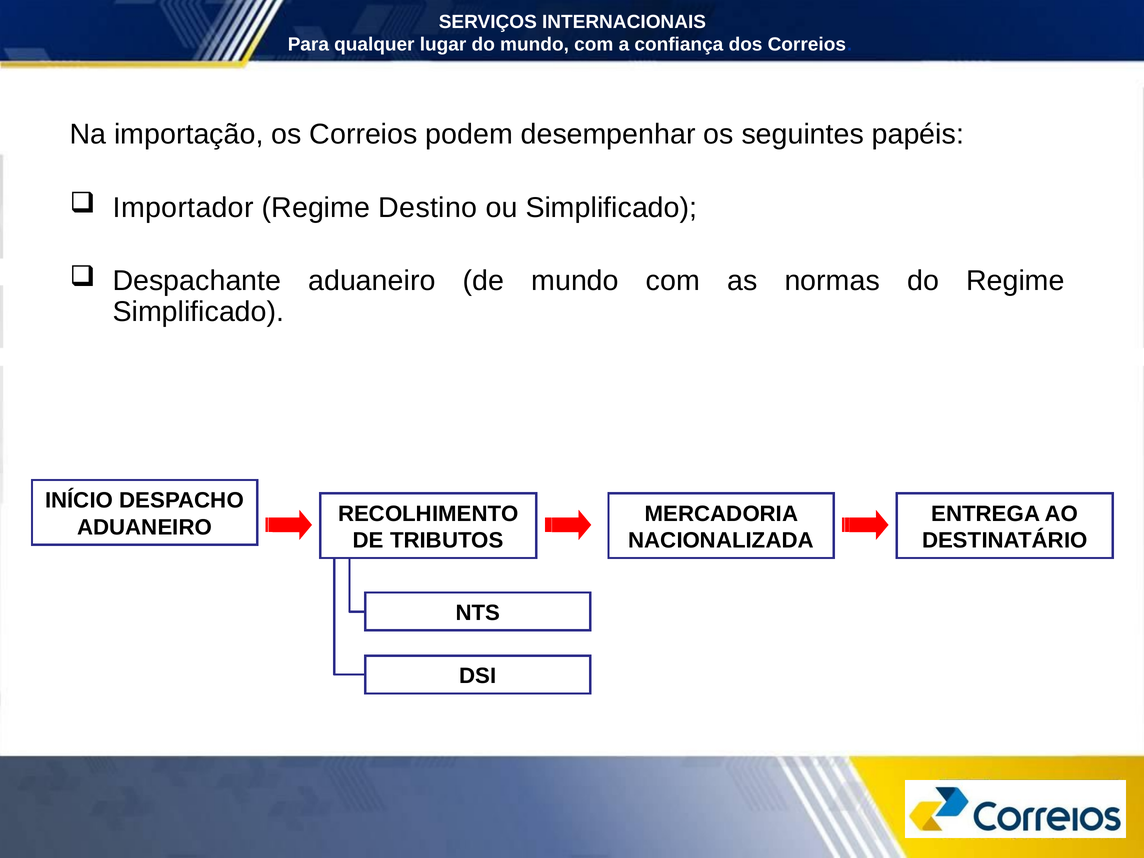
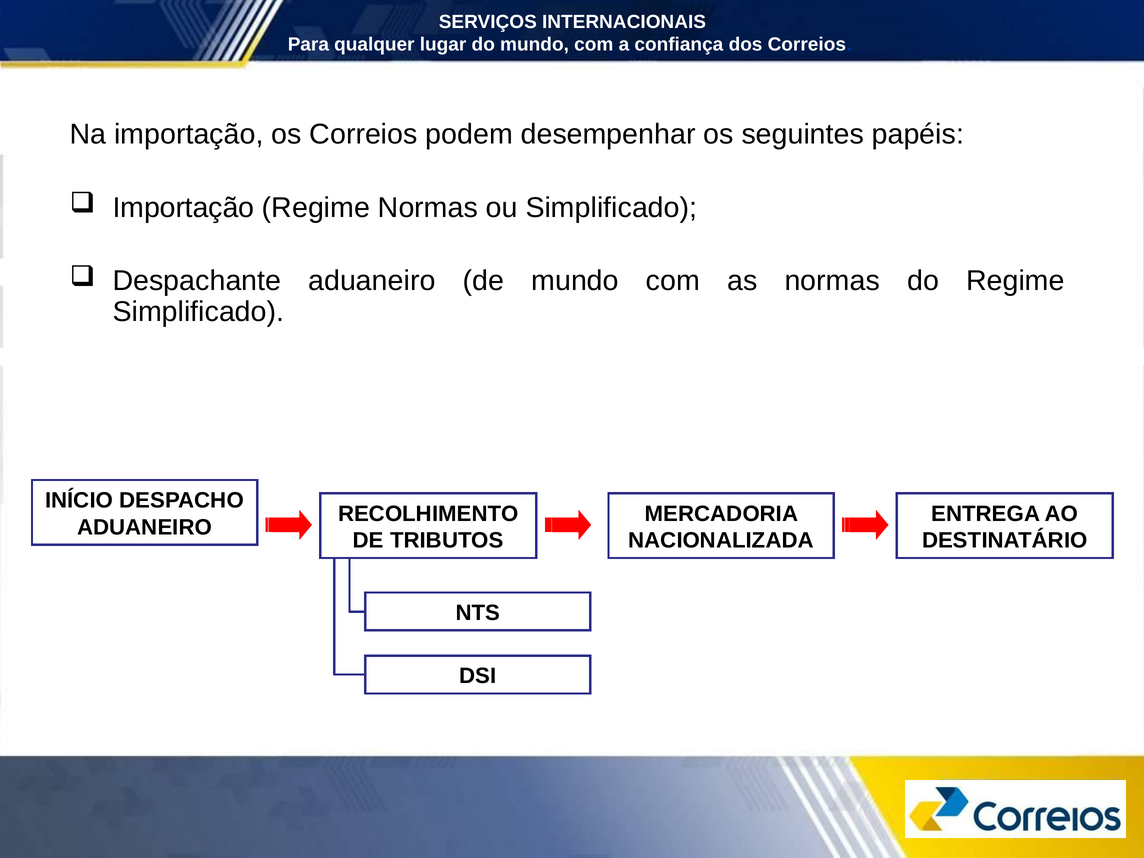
Importador: Importador -> Importação (183, 208)
Regime Destino: Destino -> Normas (428, 208)
